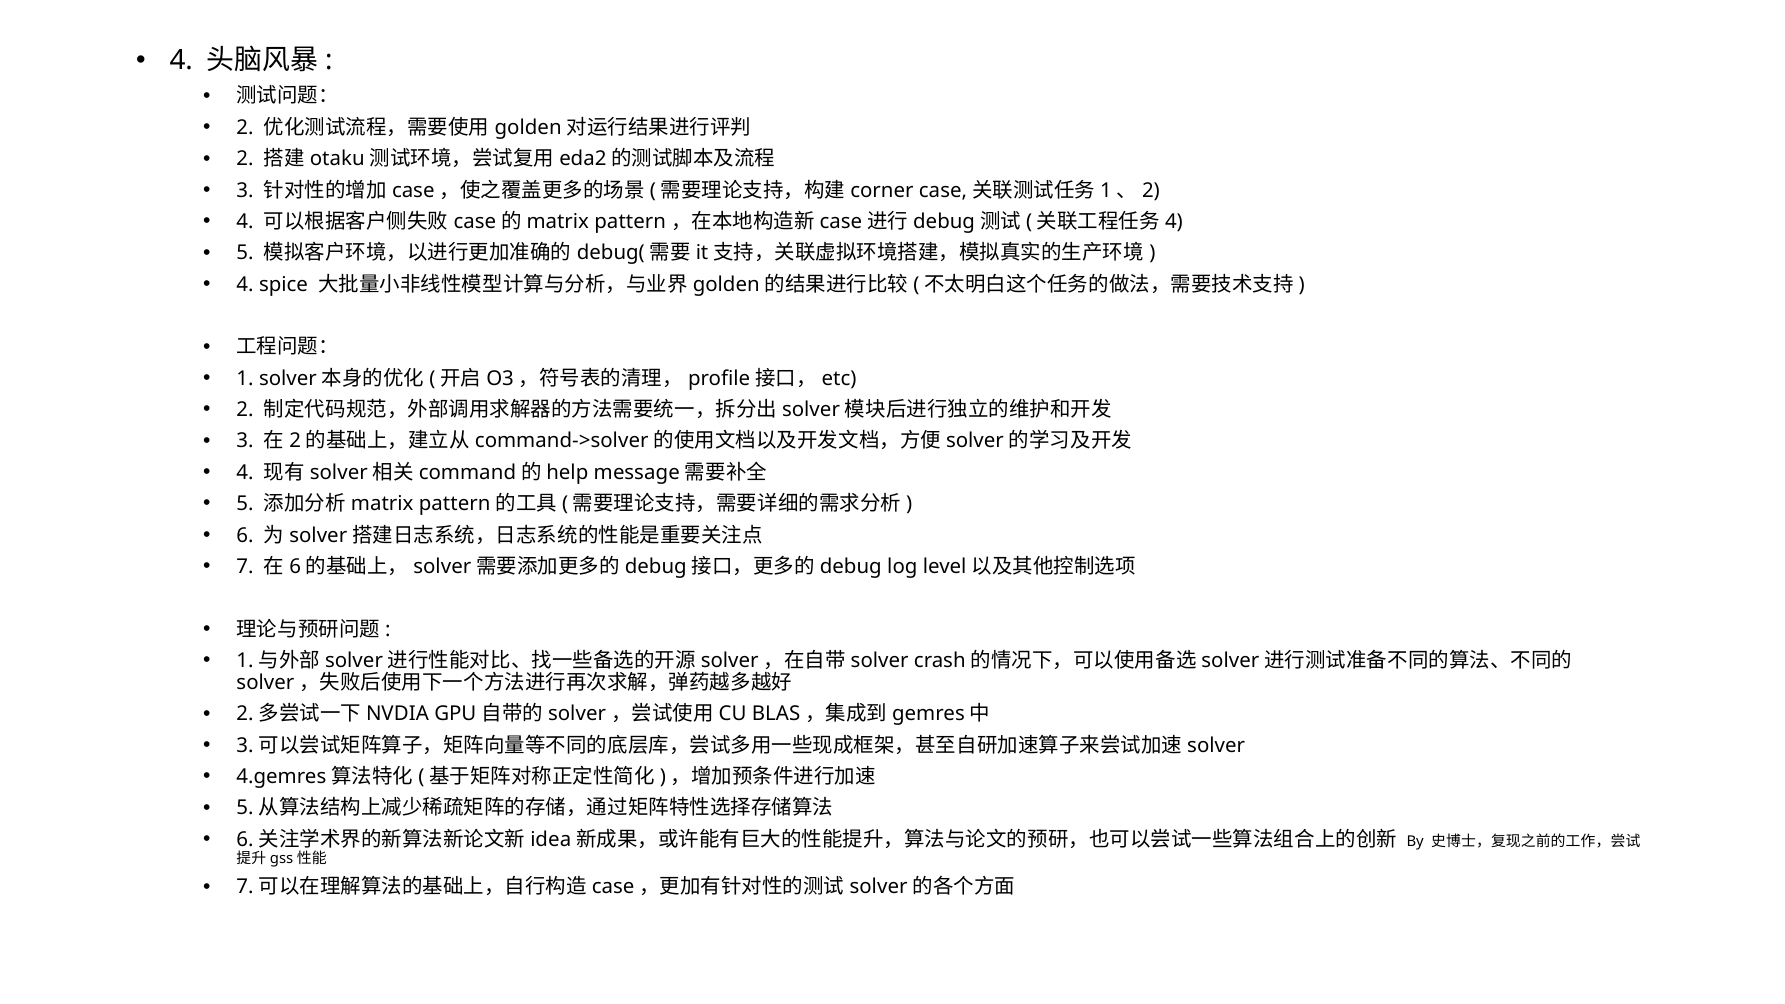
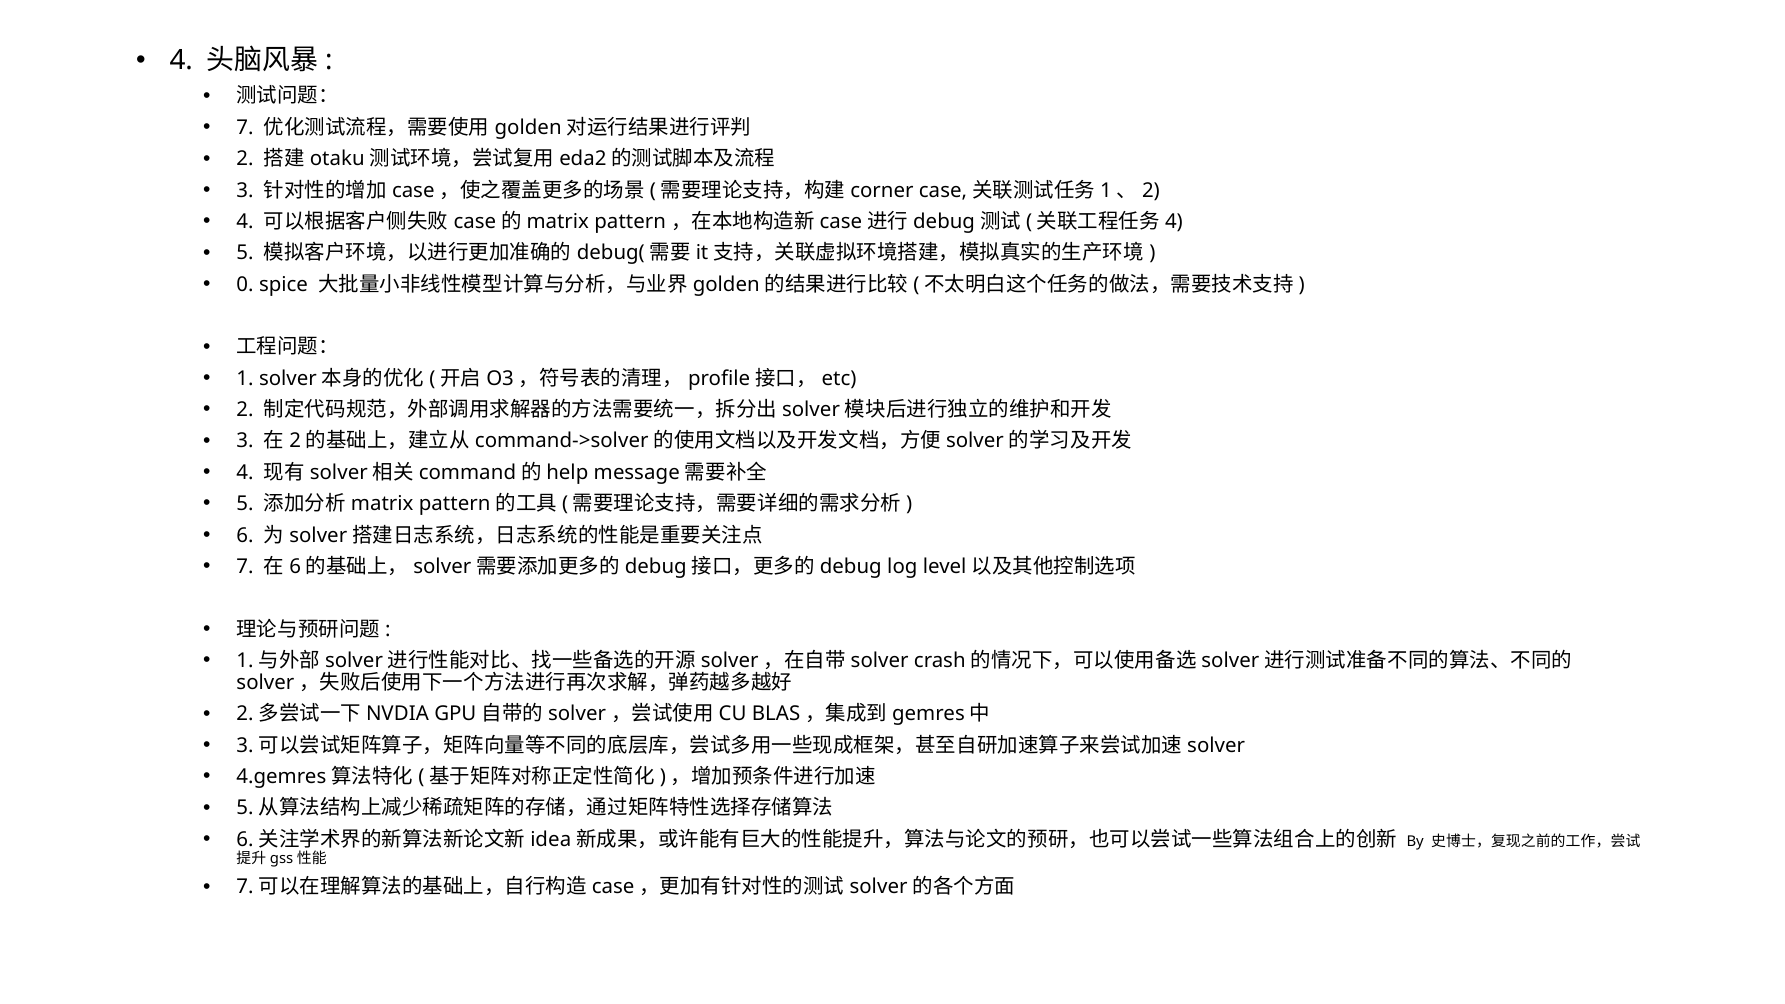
2: 2 -> 7 (245, 128)
4: 4 -> 0 (245, 284)
